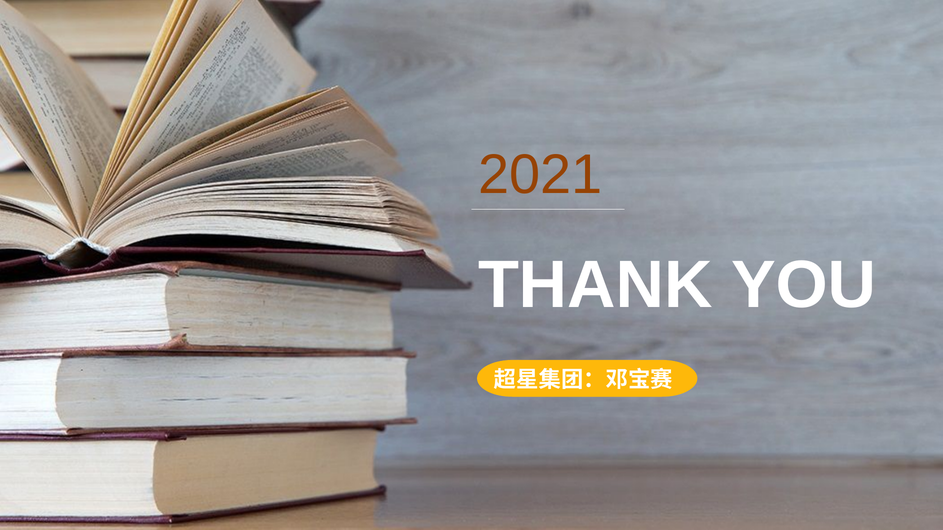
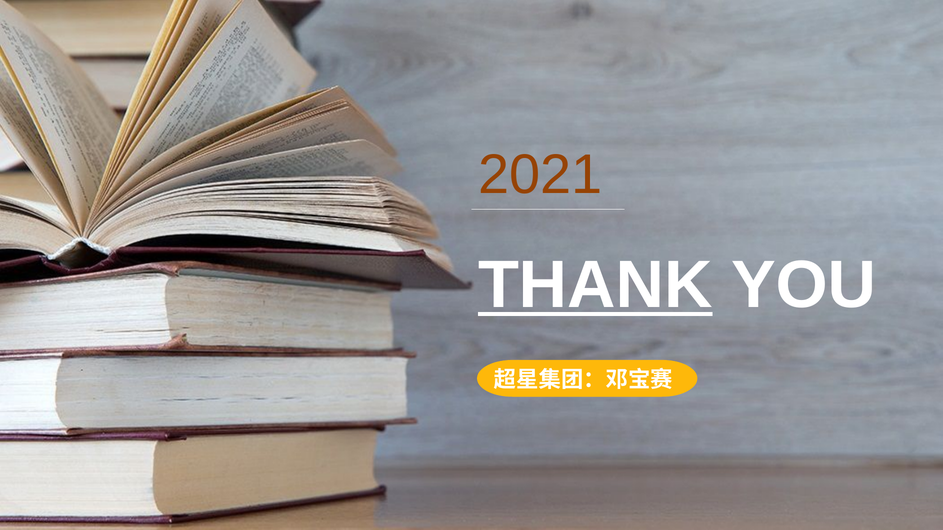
THANK underline: none -> present (595, 285)
